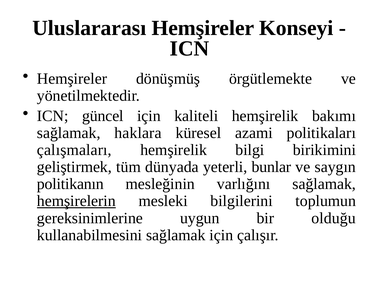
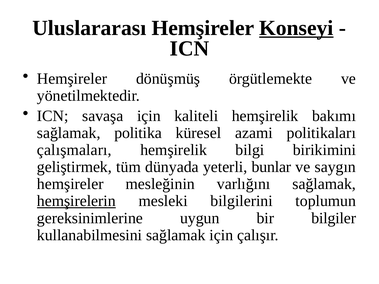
Konseyi underline: none -> present (296, 28)
güncel: güncel -> savaşa (103, 116)
haklara: haklara -> politika (138, 133)
politikanın: politikanın -> hemşireler (70, 184)
olduğu: olduğu -> bilgiler (334, 218)
